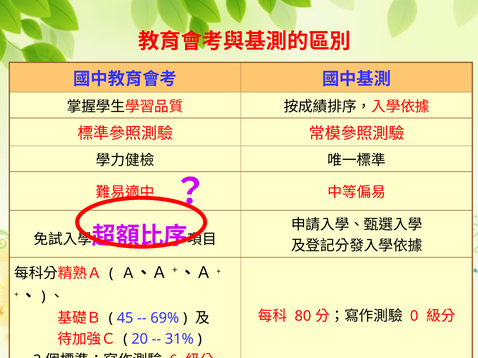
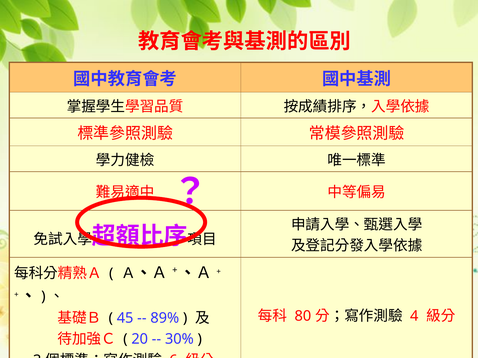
0: 0 -> 4 (414, 316)
69%: 69% -> 89% (165, 318)
31%: 31% -> 30% (179, 340)
